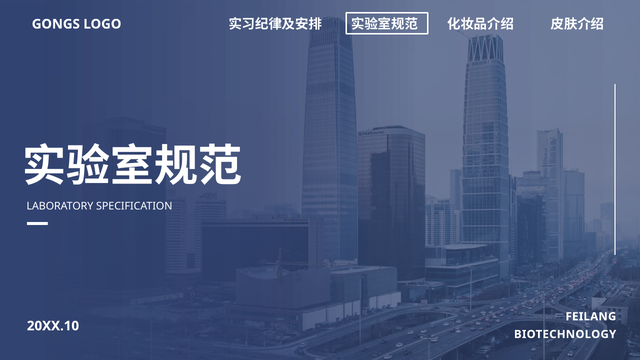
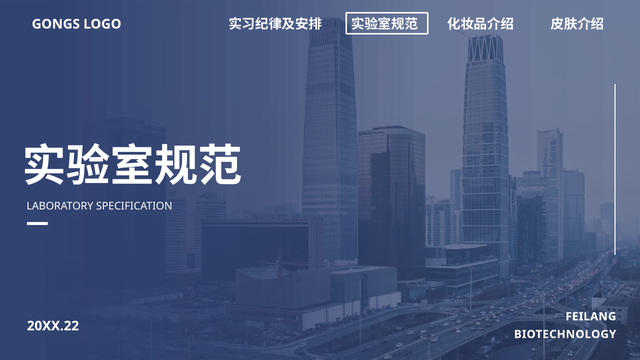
20XX.10: 20XX.10 -> 20XX.22 (53, 326)
